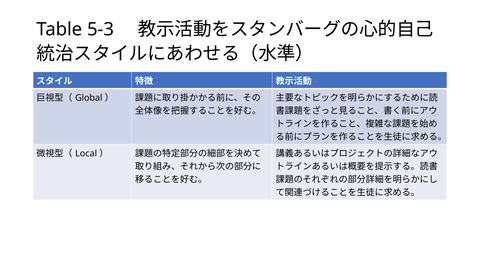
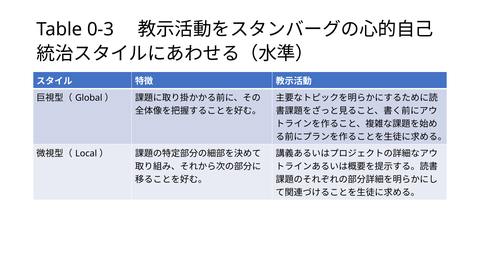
5-3: 5-3 -> 0-3 (101, 30)
